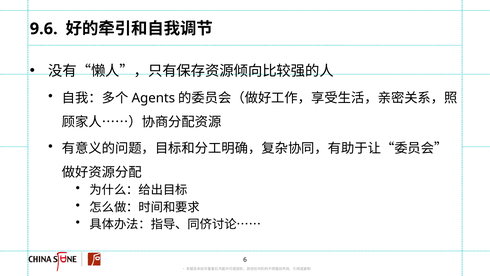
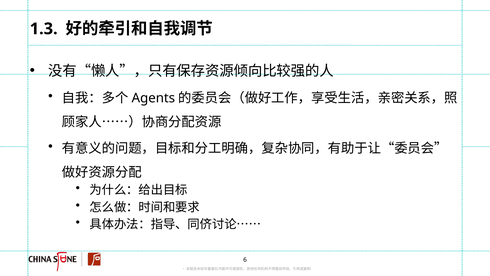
9.6: 9.6 -> 1.3 (44, 29)
